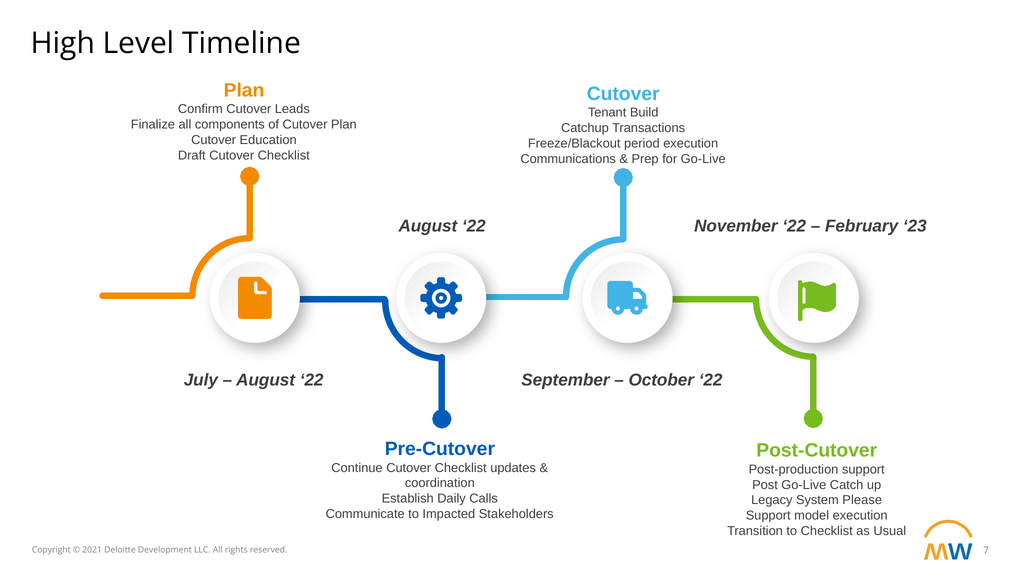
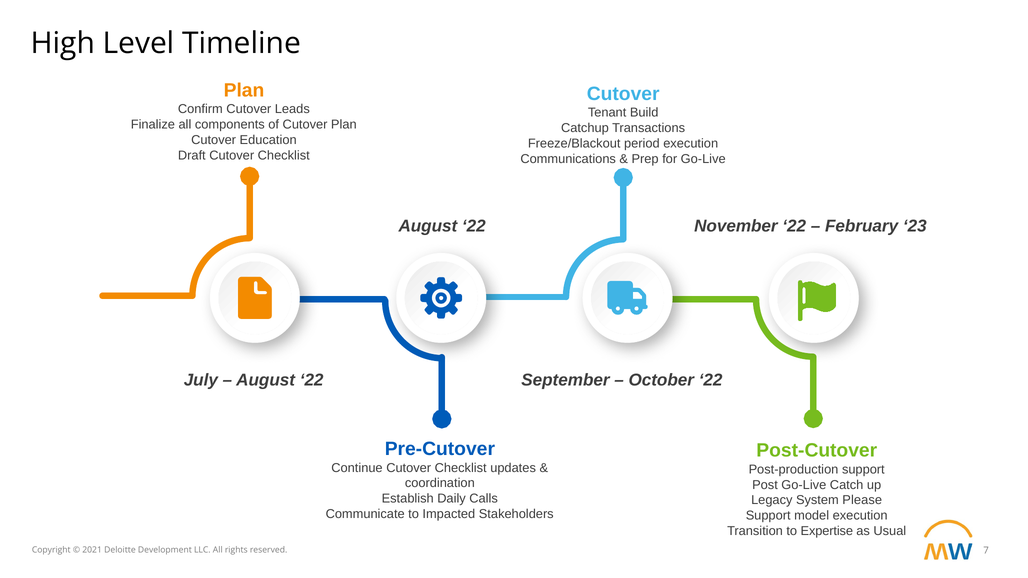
to Checklist: Checklist -> Expertise (827, 531)
